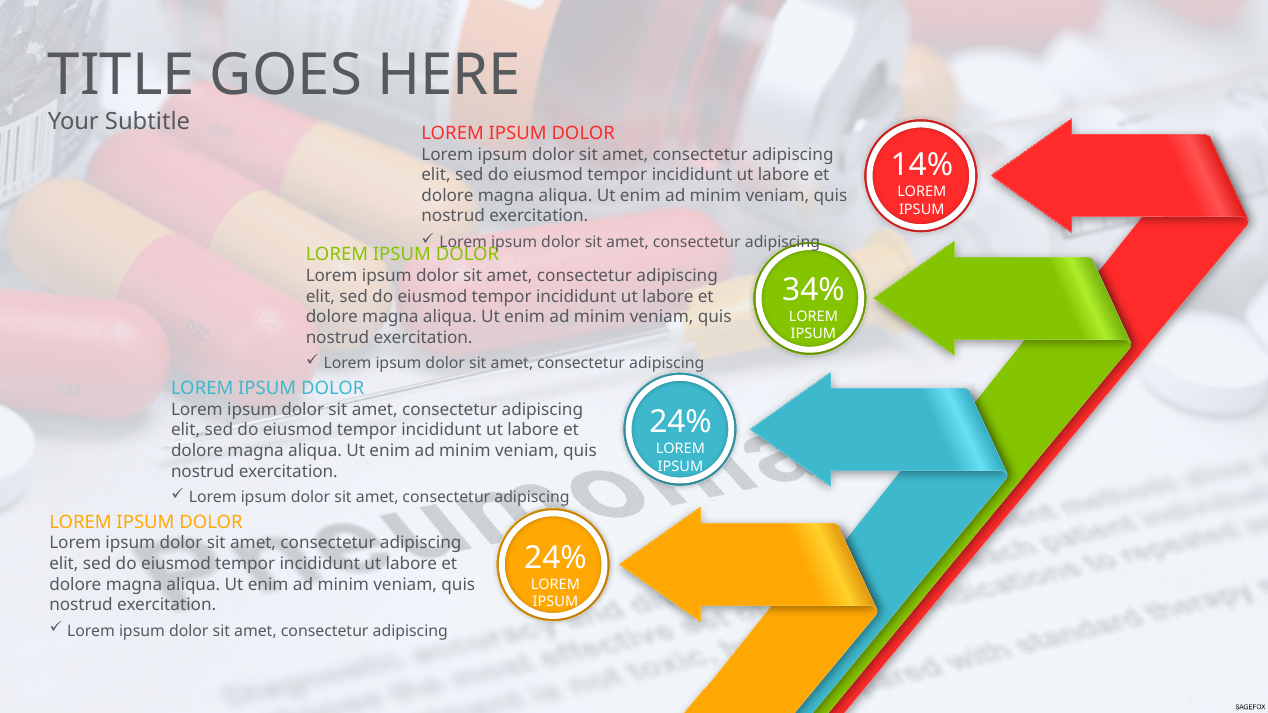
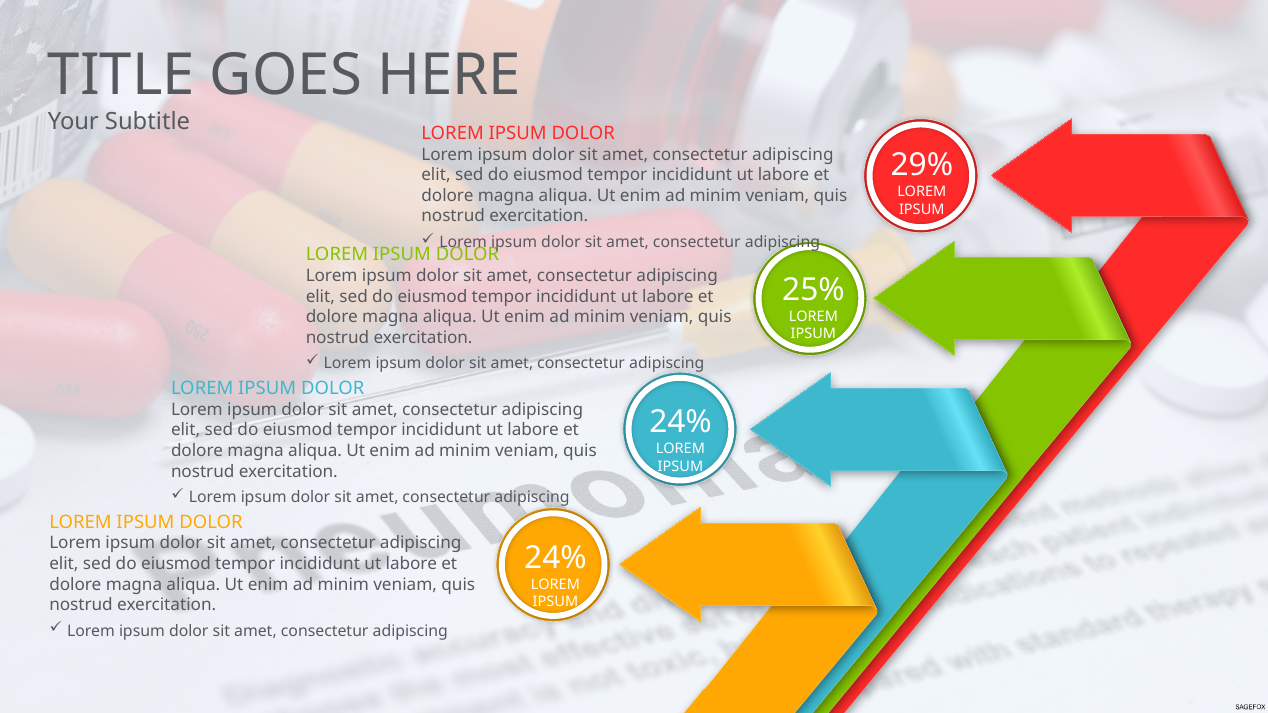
14%: 14% -> 29% (922, 165)
34%: 34% -> 25% (813, 290)
